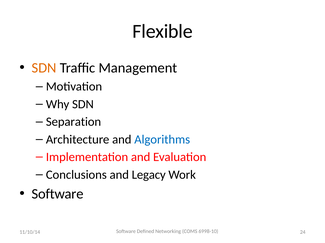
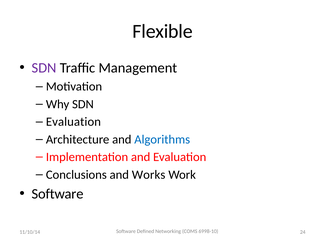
SDN colour: orange -> purple (44, 68)
Separation: Separation -> Evaluation (73, 122)
Legacy: Legacy -> Works (149, 175)
